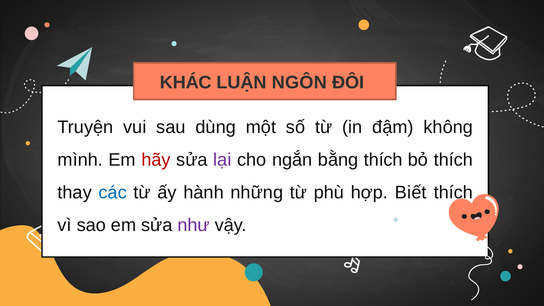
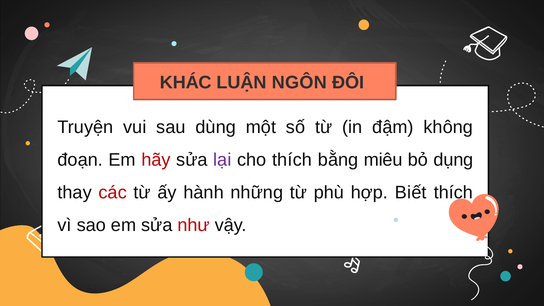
mình: mình -> đoạn (80, 160)
cho ngắn: ngắn -> thích (292, 160)
bằng thích: thích -> miêu (383, 160)
bỏ thích: thích -> dụng (453, 160)
các colour: blue -> red (113, 192)
như colour: purple -> red (194, 225)
